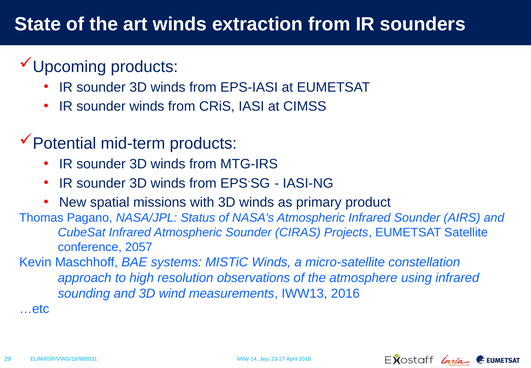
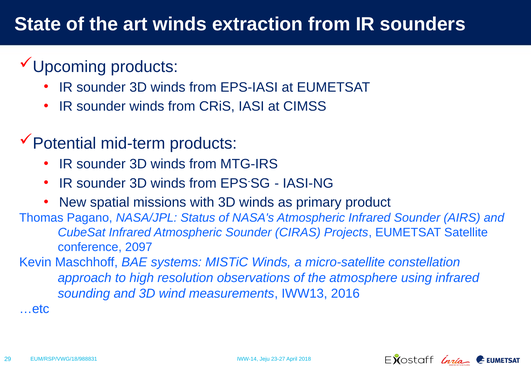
2057: 2057 -> 2097 (139, 247)
